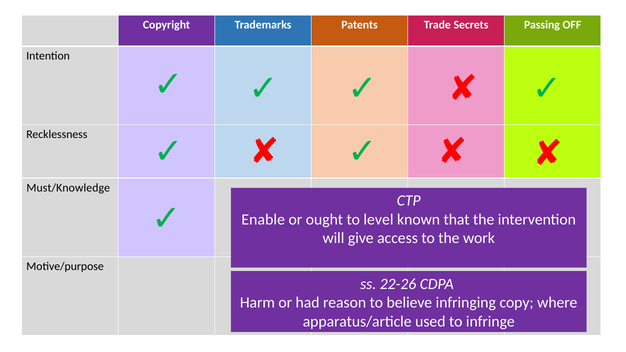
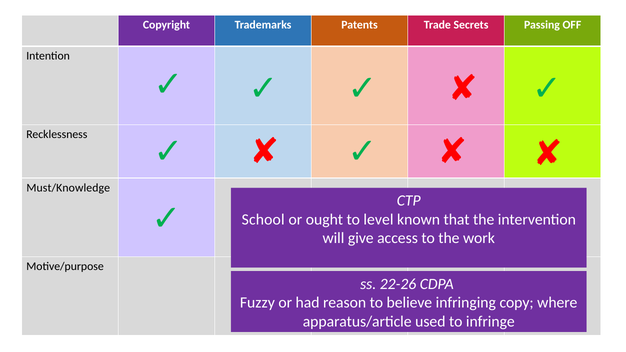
Enable: Enable -> School (263, 219)
Harm: Harm -> Fuzzy (257, 303)
